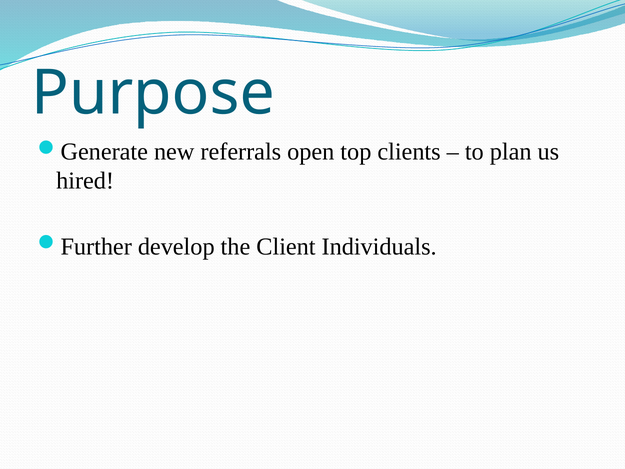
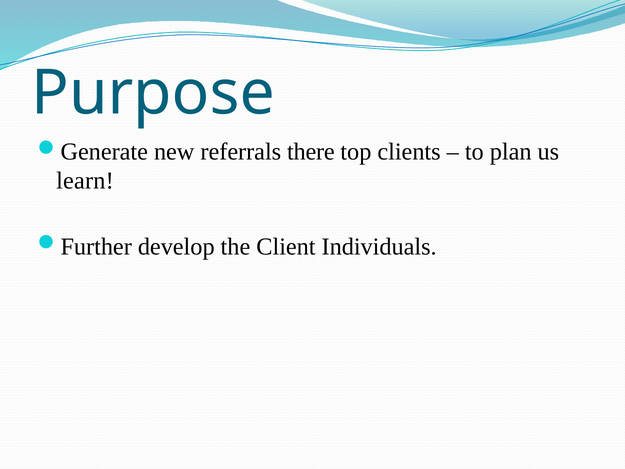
open: open -> there (311, 152)
hired: hired -> learn (85, 181)
